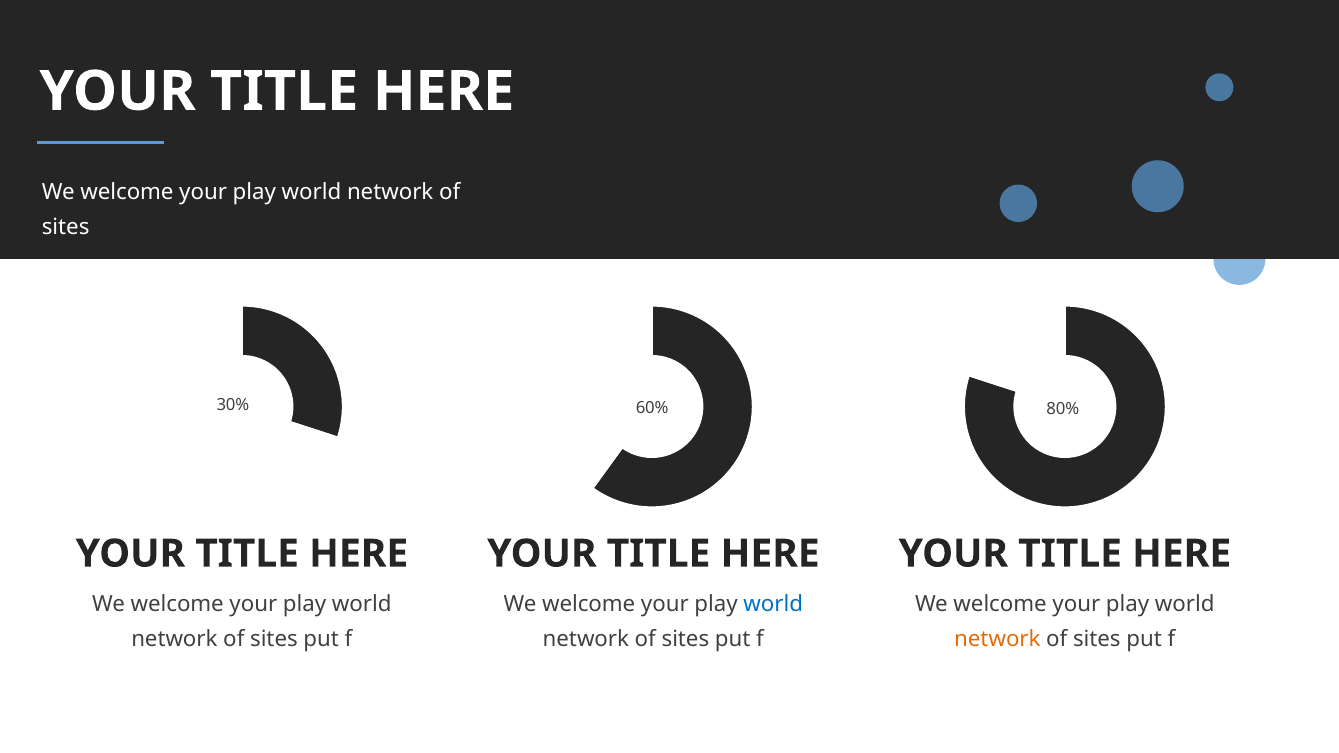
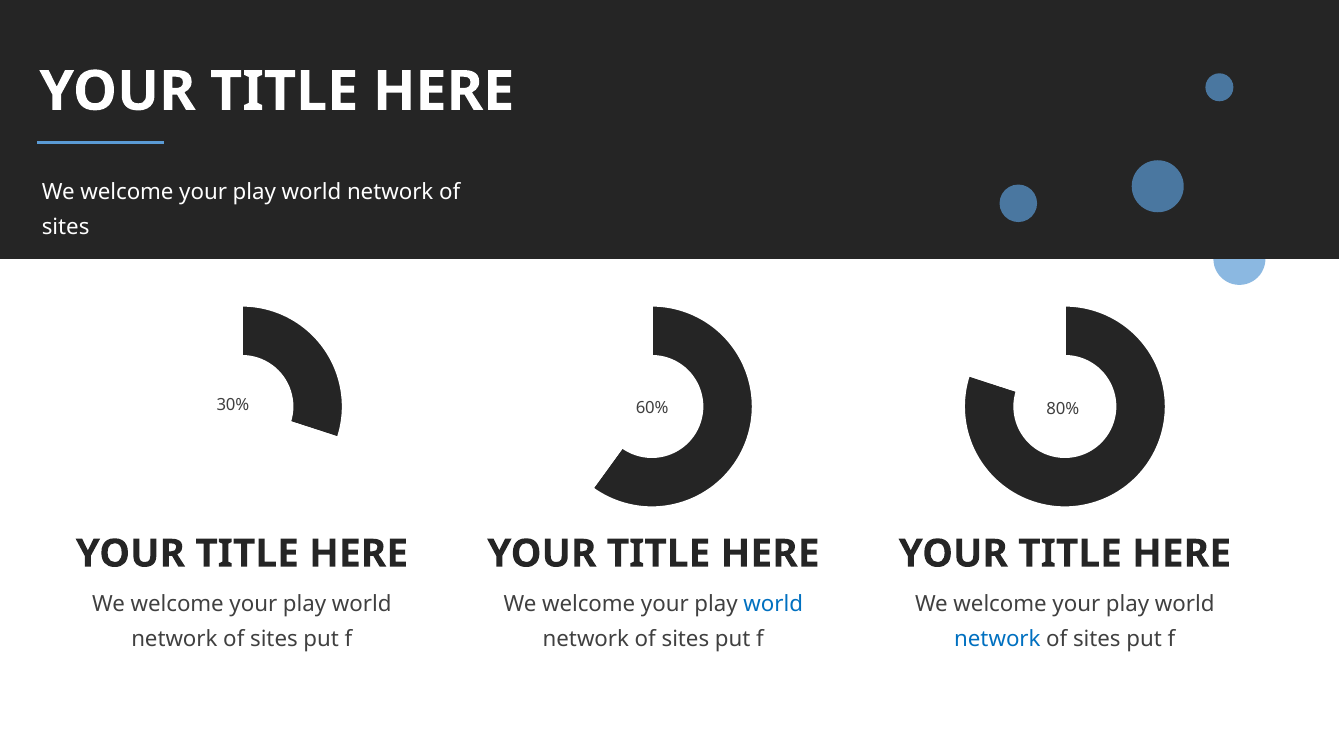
network colour: orange -> blue (997, 639)
